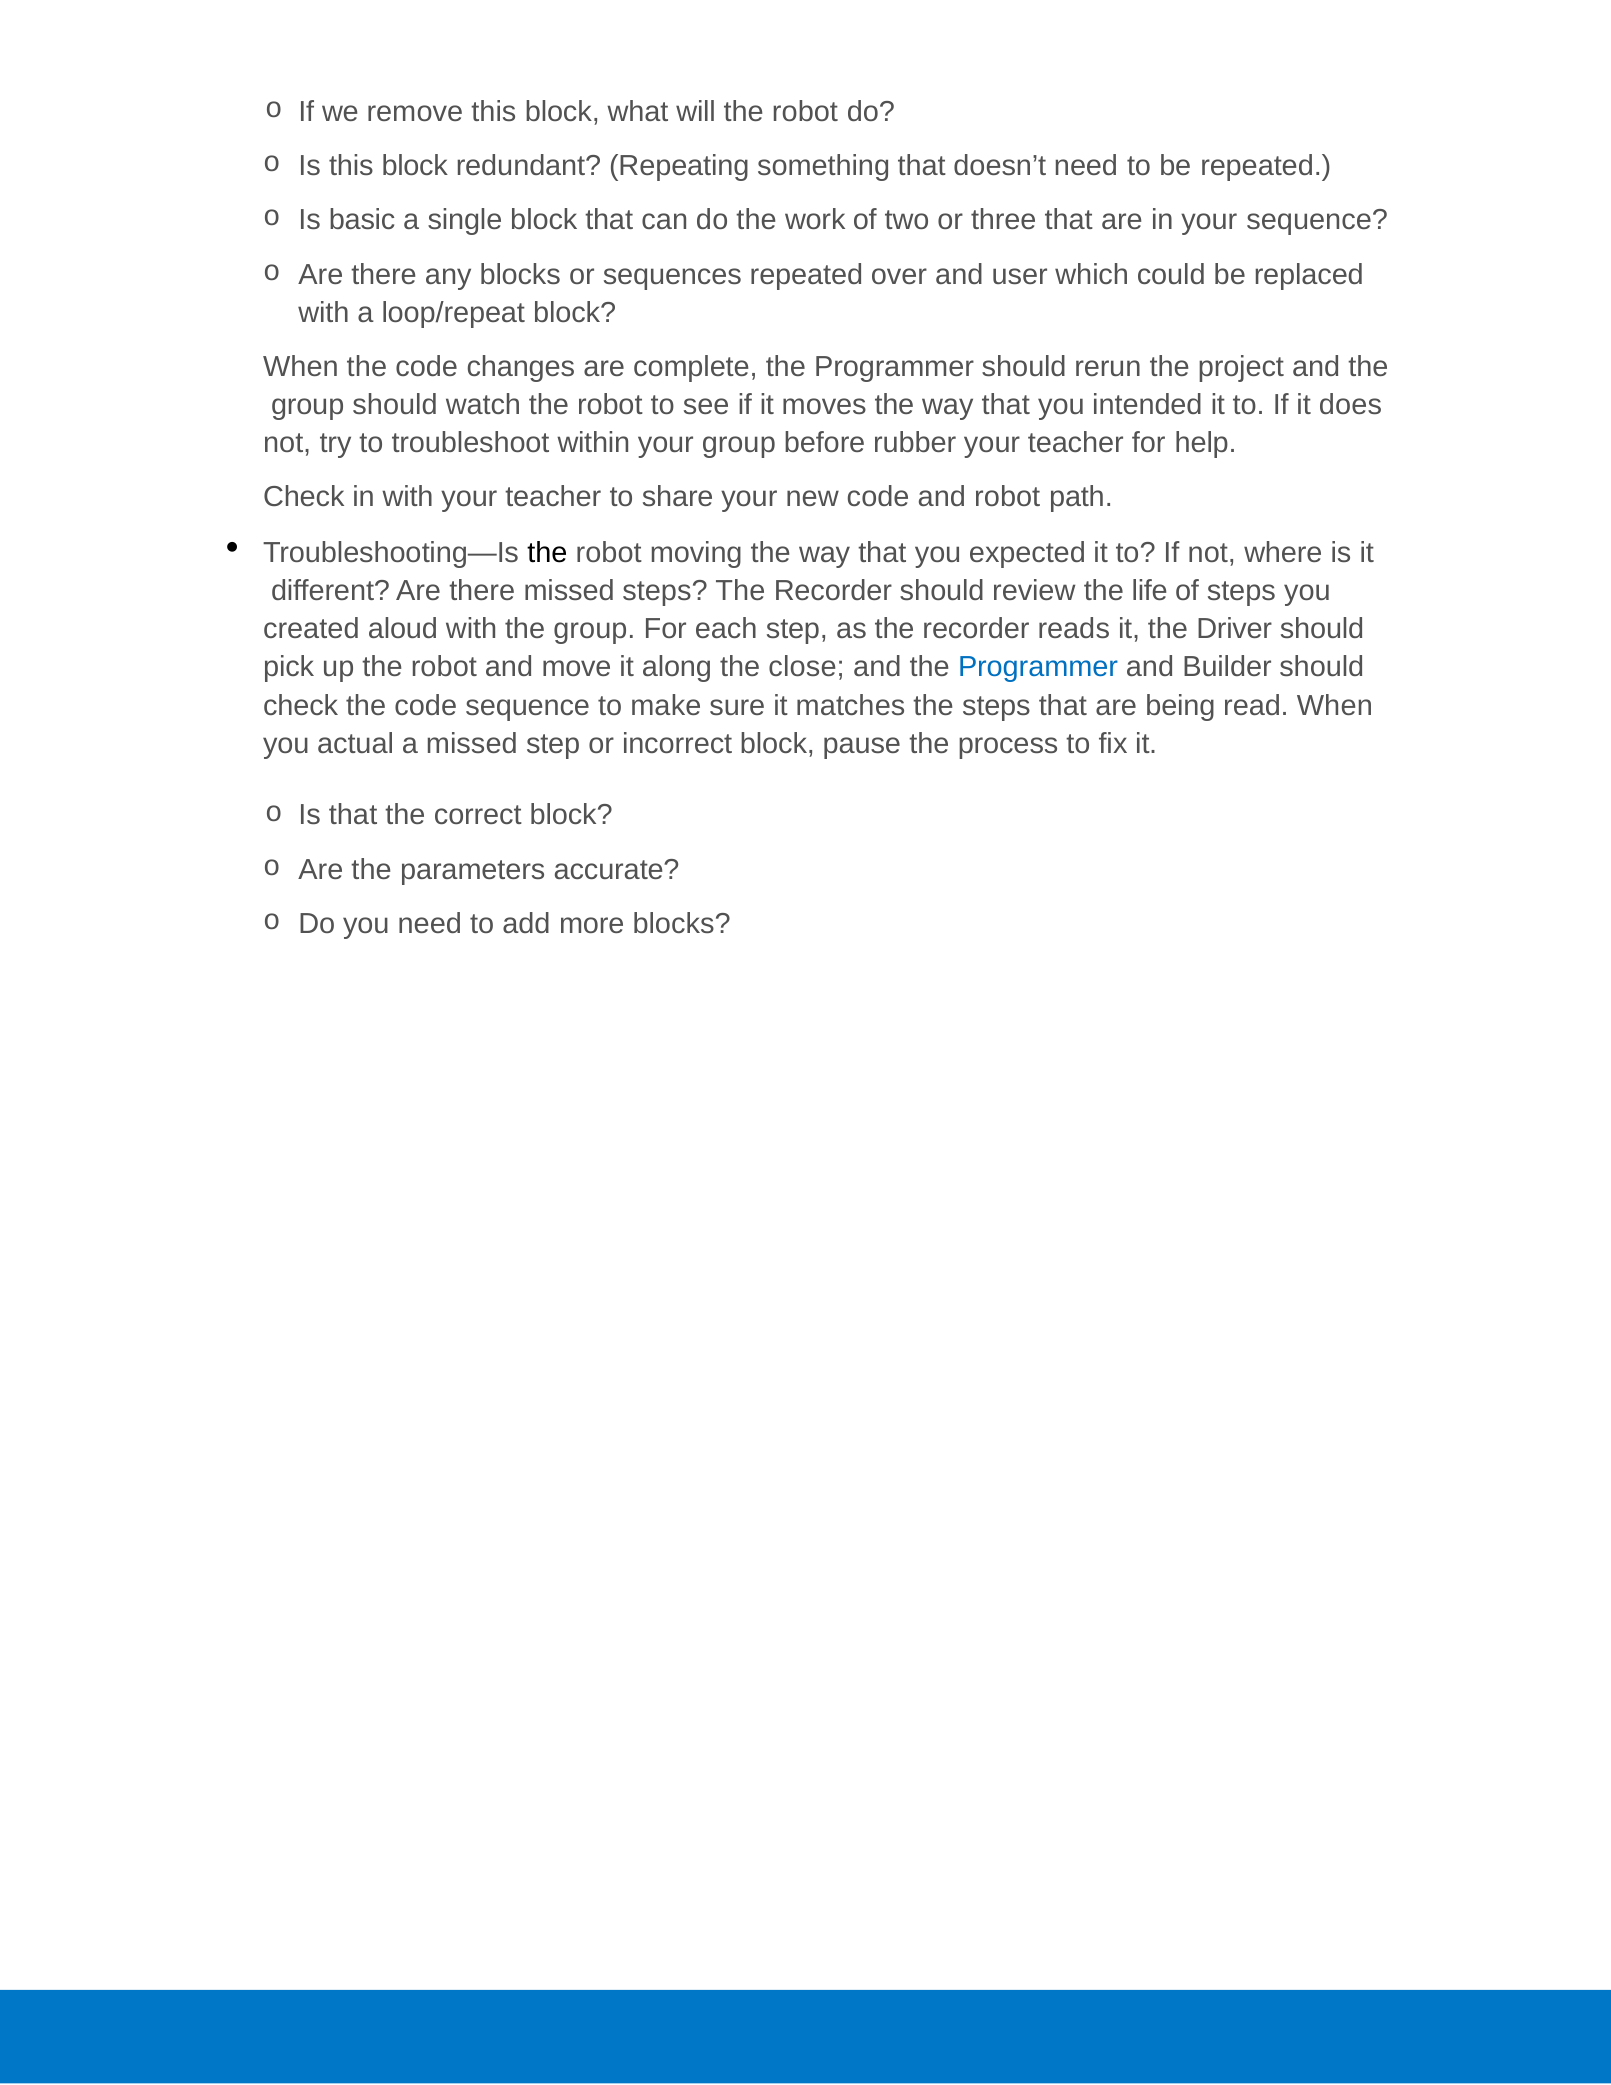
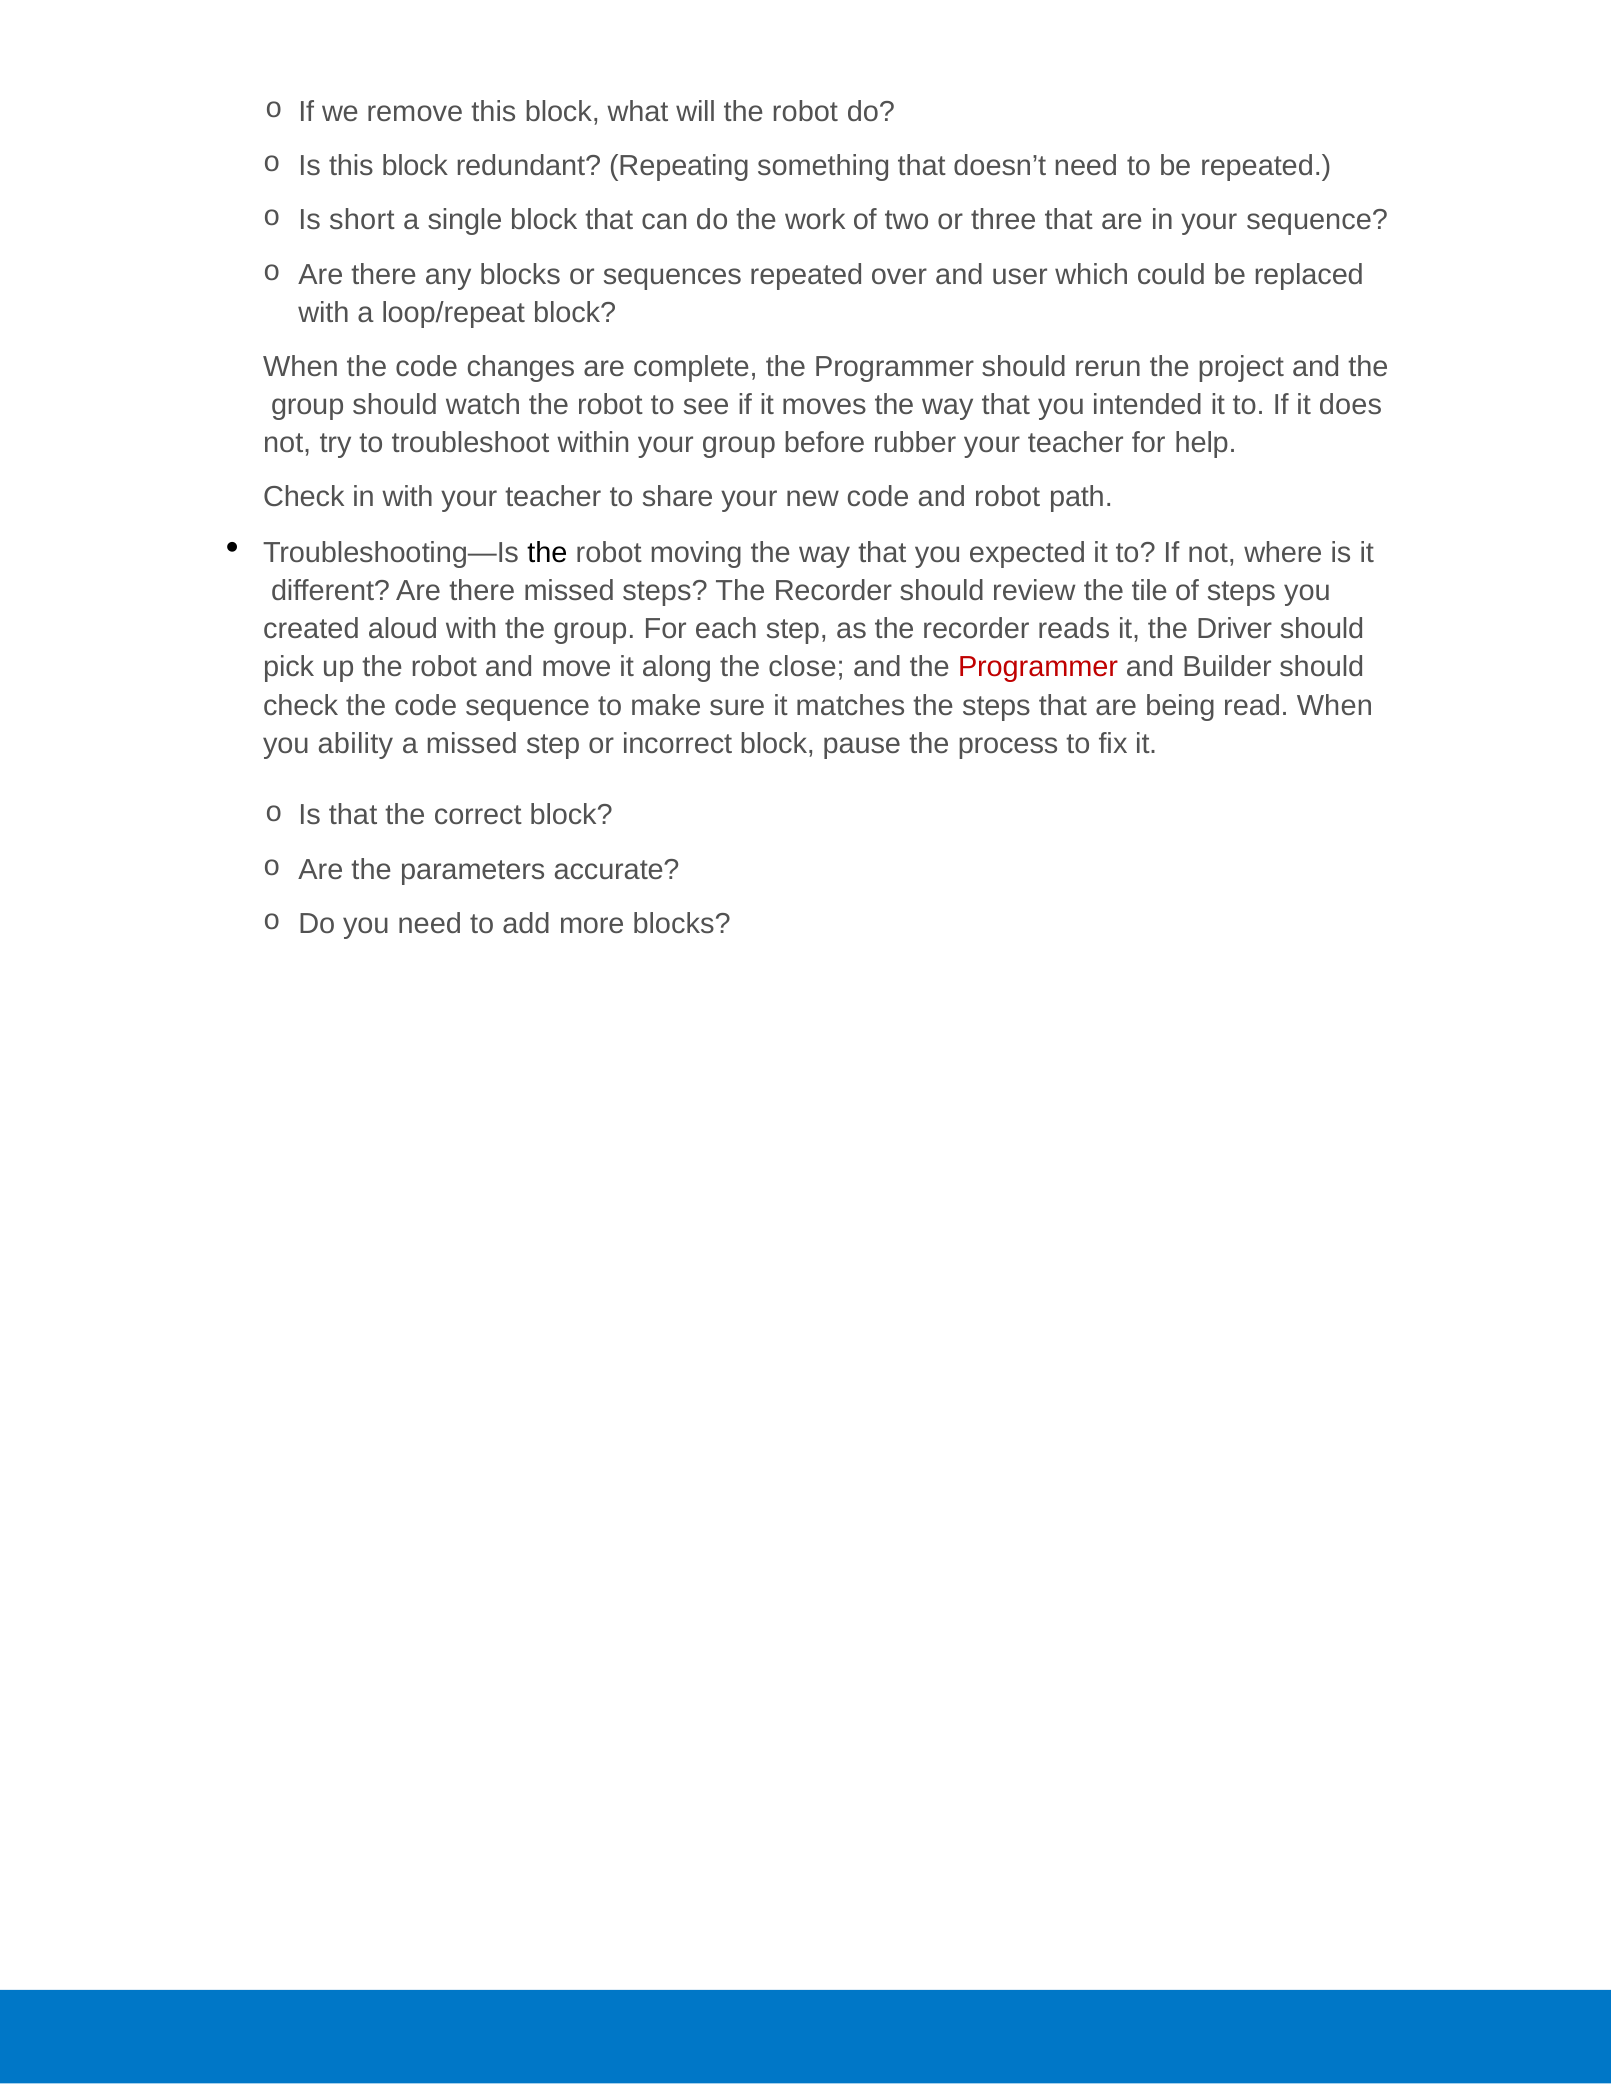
basic: basic -> short (362, 220)
life: life -> tile (1150, 591)
Programmer colour: blue -> red (1038, 667)
actual: actual -> ability (355, 744)
